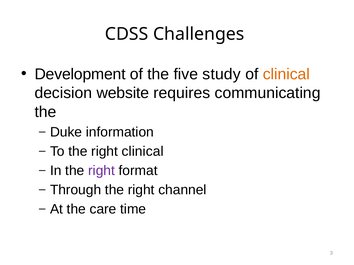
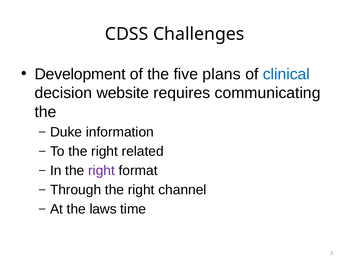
study: study -> plans (222, 74)
clinical colour: orange -> blue (286, 74)
right clinical: clinical -> related (143, 152)
care: care -> laws (103, 210)
